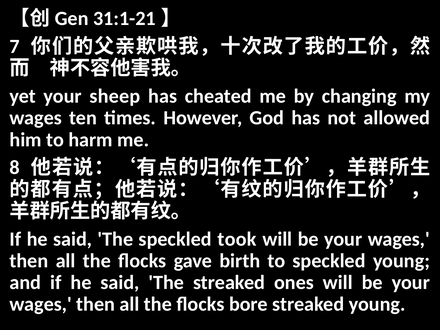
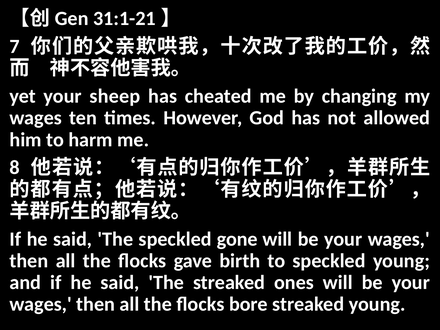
took: took -> gone (237, 239)
